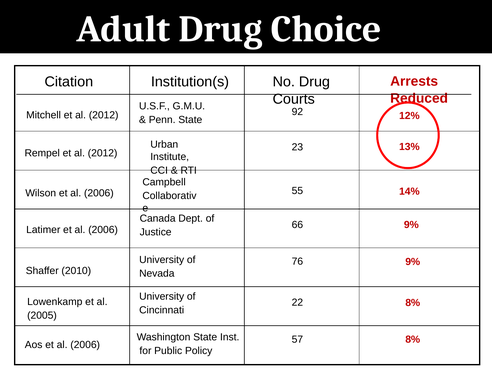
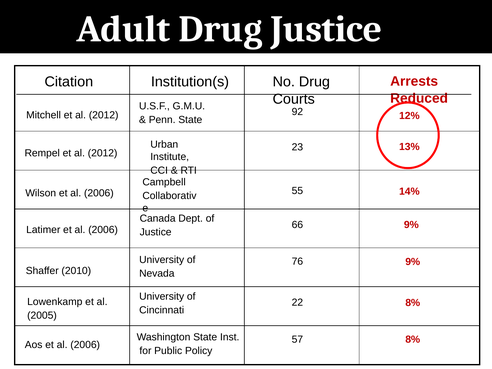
Drug Choice: Choice -> Justice (326, 29)
